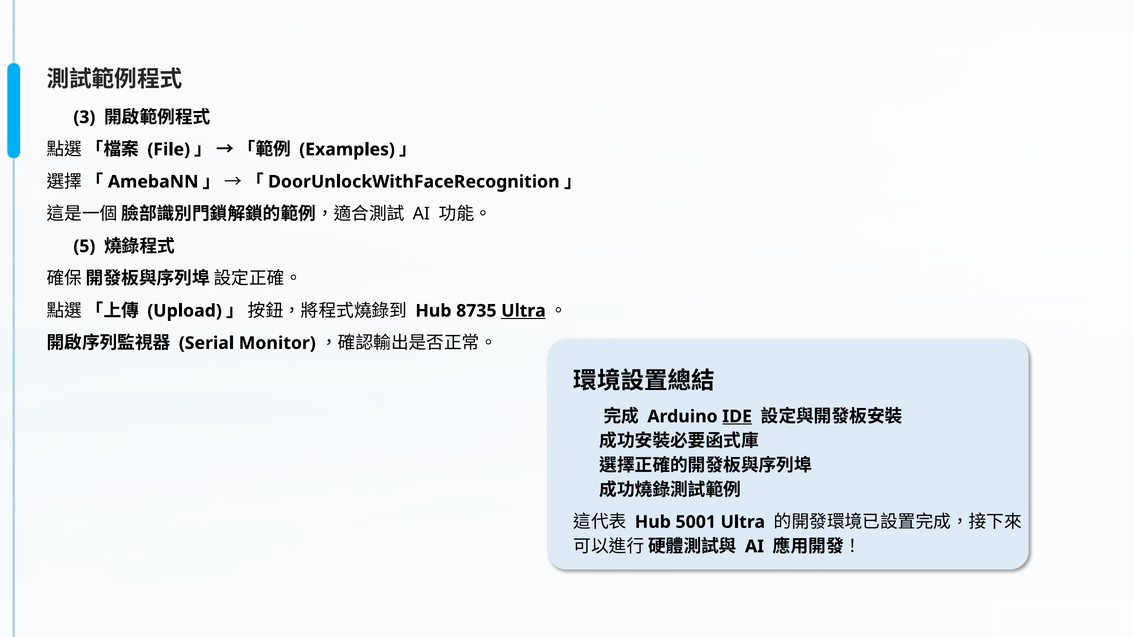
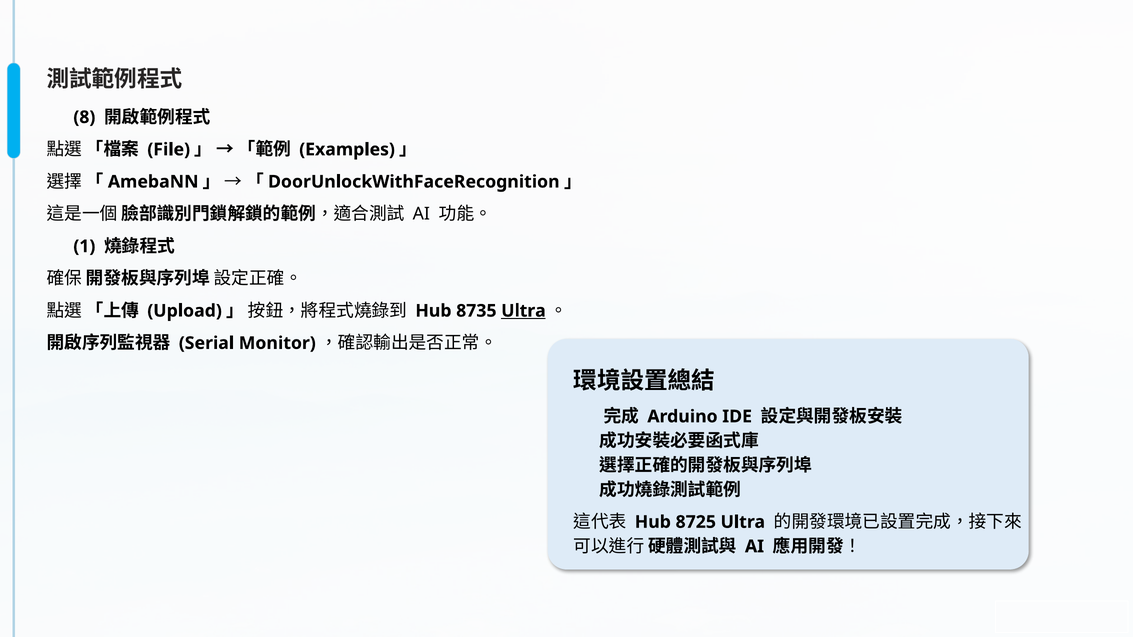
3: 3 -> 8 (84, 117)
5: 5 -> 1 (84, 246)
IDE underline: present -> none (737, 417)
5001: 5001 -> 8725 (696, 522)
